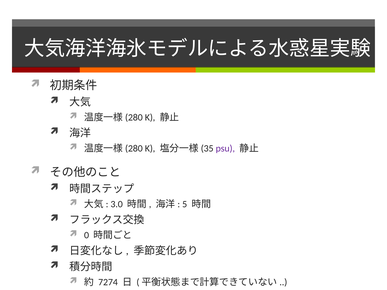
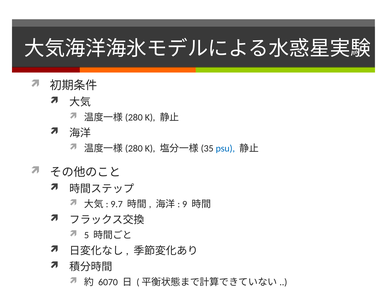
psu colour: purple -> blue (225, 149)
3.0: 3.0 -> 9.7 (117, 204)
5: 5 -> 9 (185, 204)
0: 0 -> 5 (87, 235)
7274: 7274 -> 6070 (108, 283)
